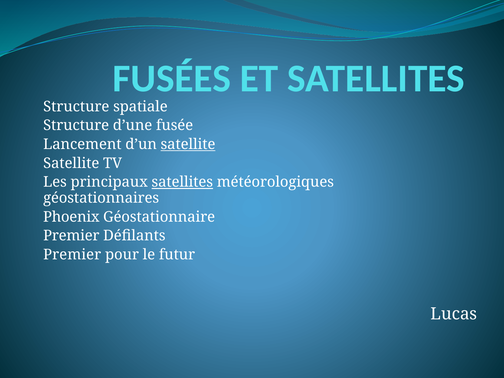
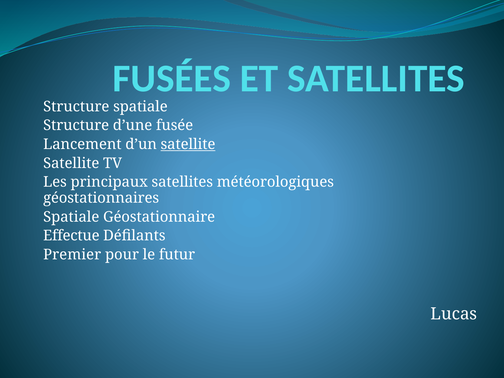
satellites underline: present -> none (182, 182)
Phoenix: Phoenix -> Spatiale (71, 217)
Premier: Premier -> Effectue (71, 236)
